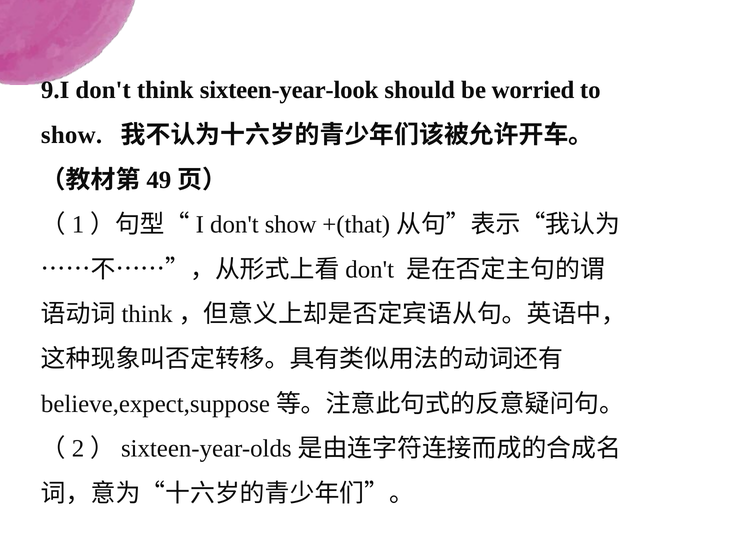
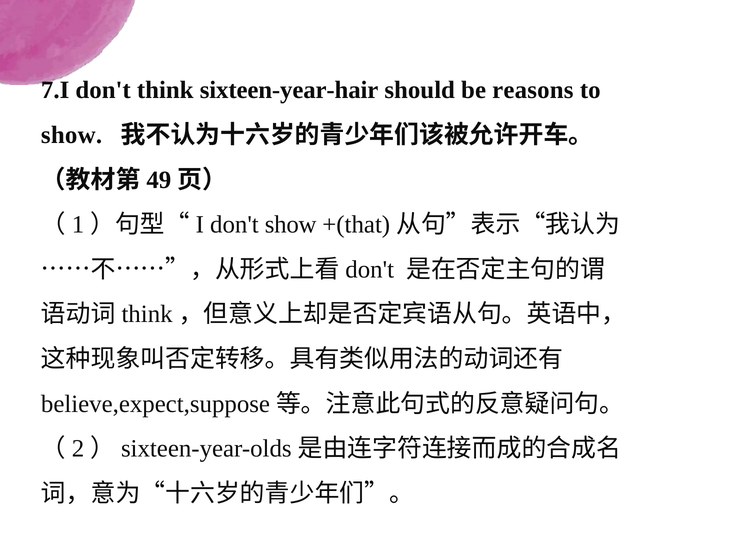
9.I: 9.I -> 7.I (55, 90)
sixteen-year-look: sixteen-year-look -> sixteen-year-hair (289, 90)
worried: worried -> reasons (533, 90)
